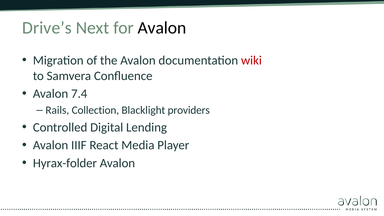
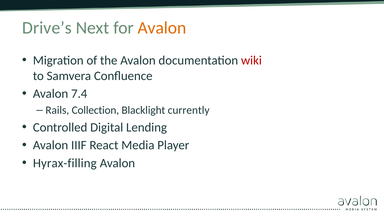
Avalon colour: black -> orange (162, 28)
providers: providers -> currently (189, 110)
Hyrax-folder: Hyrax-folder -> Hyrax-filling (65, 163)
